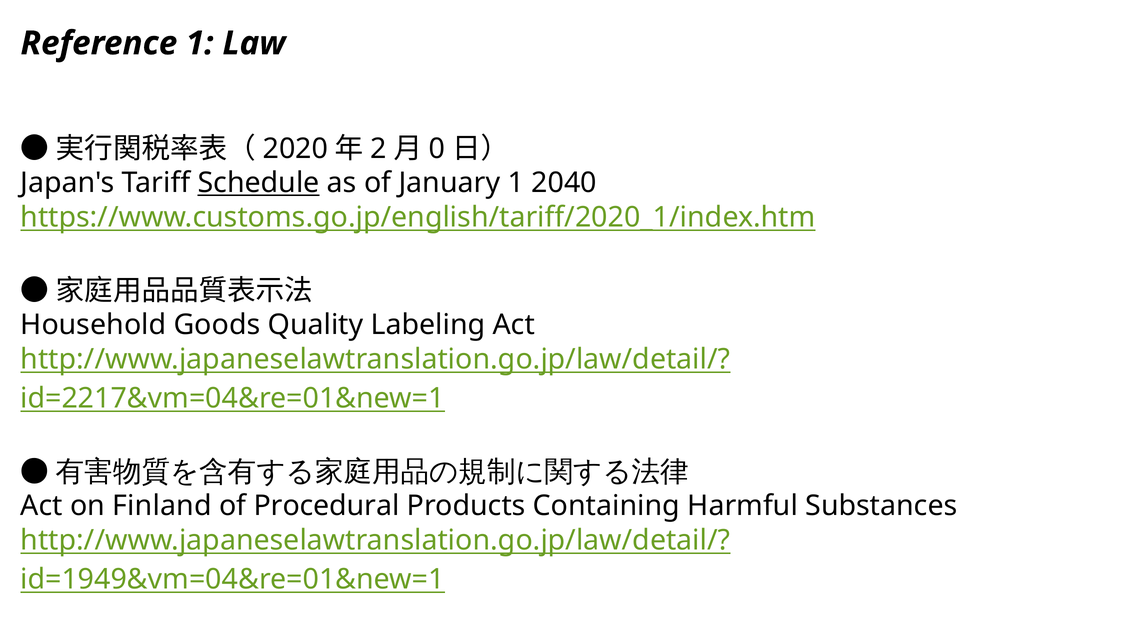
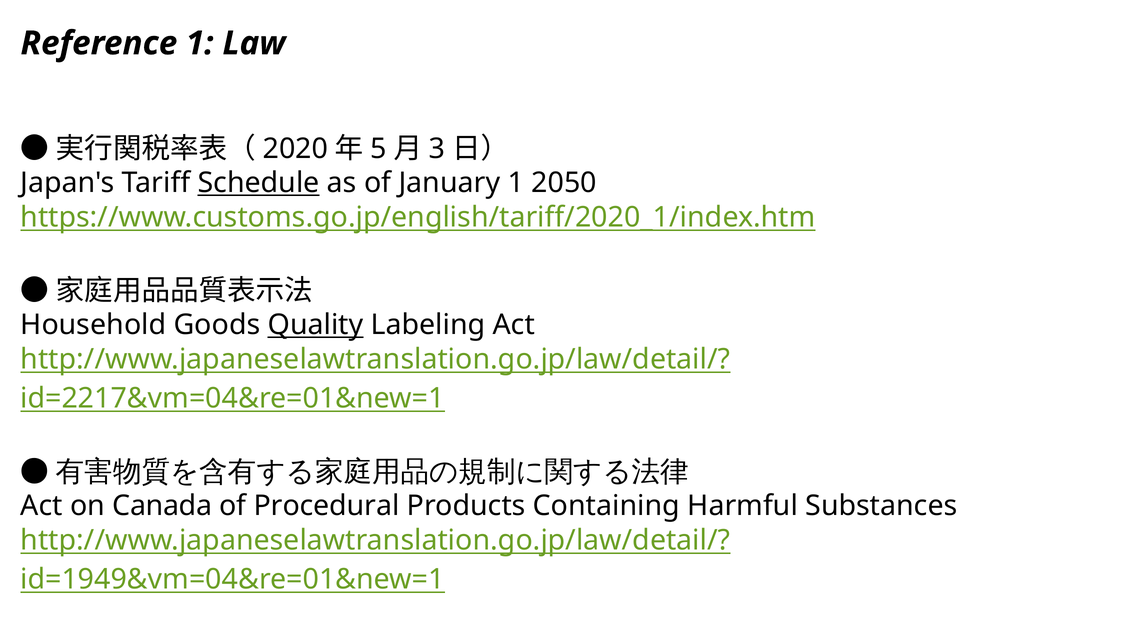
2: 2 -> 5 (379, 149)
0: 0 -> 3 (437, 149)
2040: 2040 -> 2050 (564, 183)
Quality underline: none -> present (316, 325)
Finland: Finland -> Canada (162, 506)
